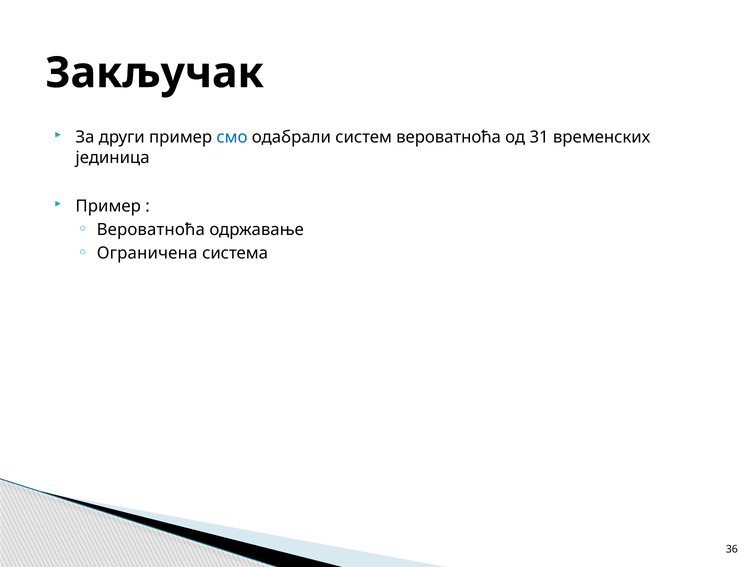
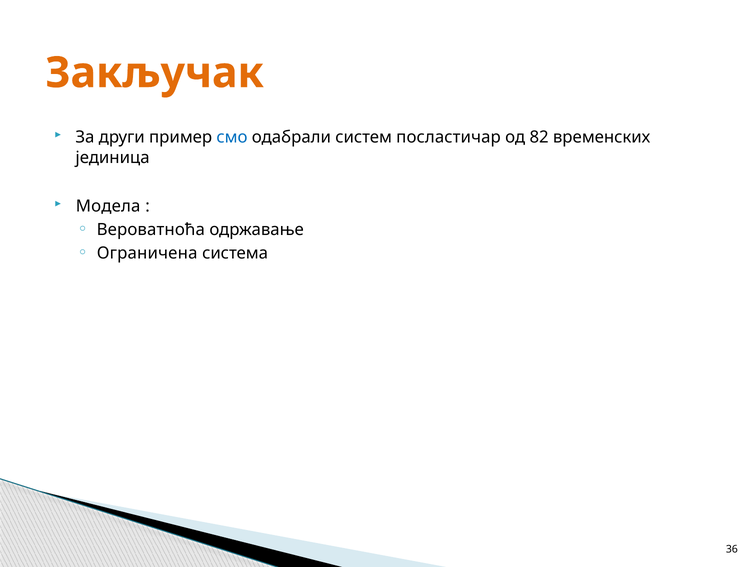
Закључак colour: black -> orange (155, 73)
систем вероватноћа: вероватноћа -> посластичар (448, 137)
31: 31 -> 82 (539, 137)
Пример: Пример -> Модела (108, 206)
